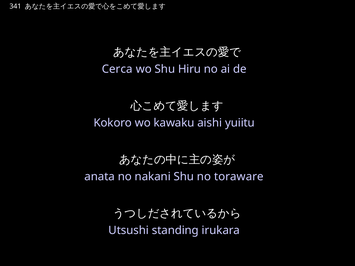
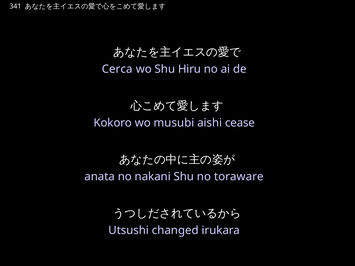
kawaku: kawaku -> musubi (174, 123)
yuiitu: yuiitu -> cease (240, 123)
standing: standing -> changed (175, 231)
